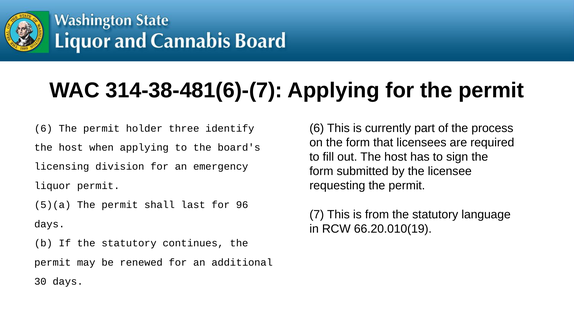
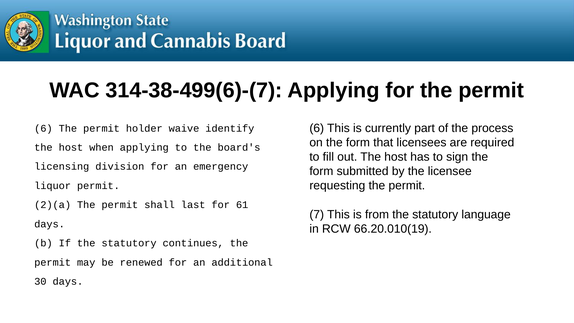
314-38-481(6)-(7: 314-38-481(6)-(7 -> 314-38-499(6)-(7 (194, 90)
three: three -> waive (184, 128)
5)(a: 5)(a -> 2)(a (53, 205)
96: 96 -> 61 (242, 205)
